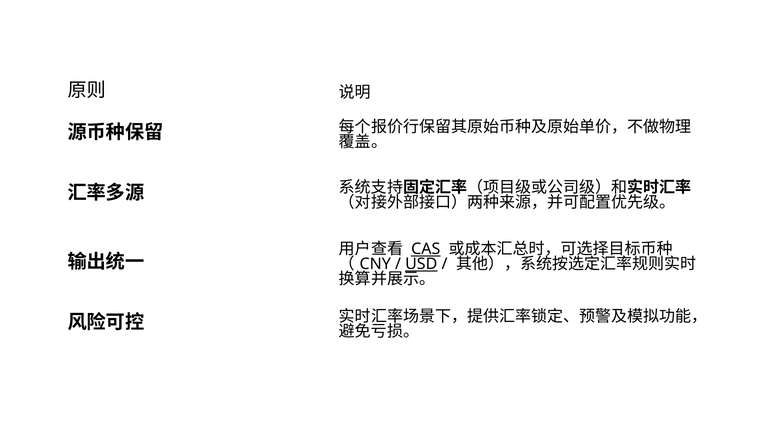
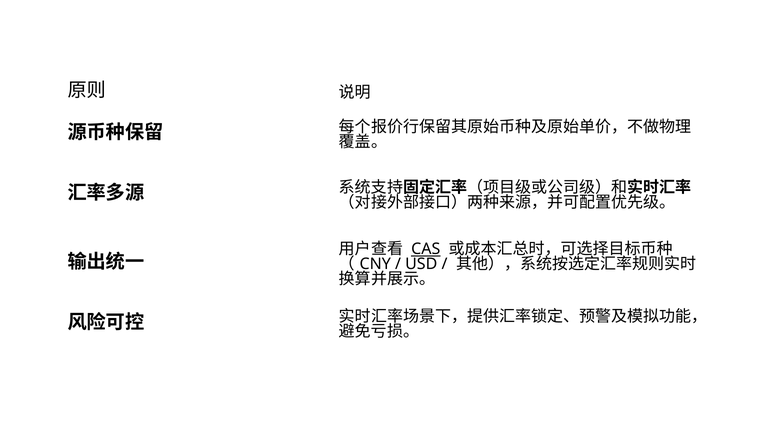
USD underline: present -> none (421, 264)
